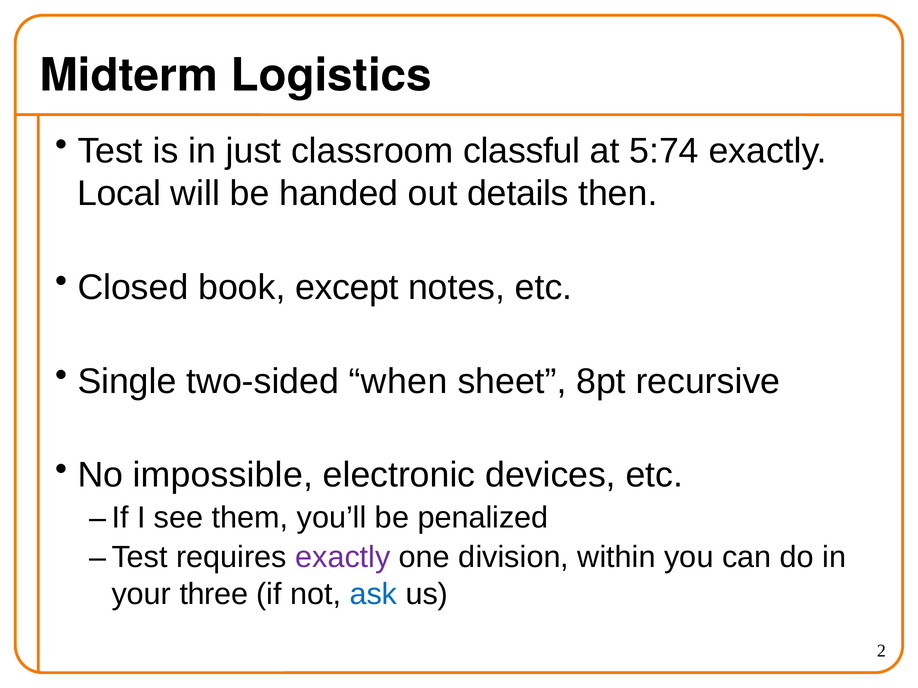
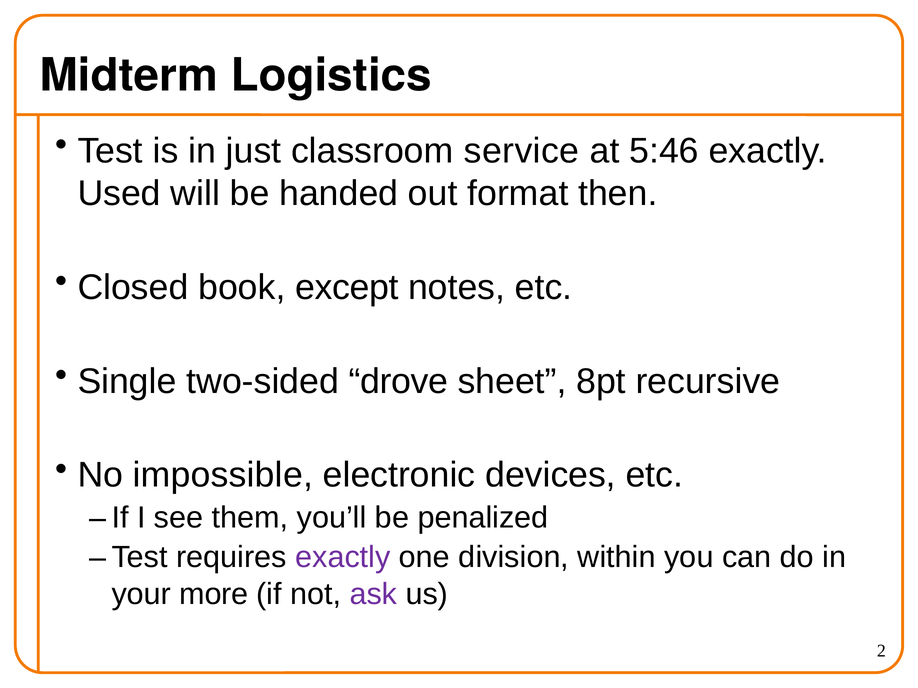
classful: classful -> service (521, 151)
5:74: 5:74 -> 5:46 (664, 151)
Local: Local -> Used (119, 194)
details: details -> format (518, 194)
when: when -> drove (398, 382)
three: three -> more (214, 595)
ask colour: blue -> purple (373, 595)
